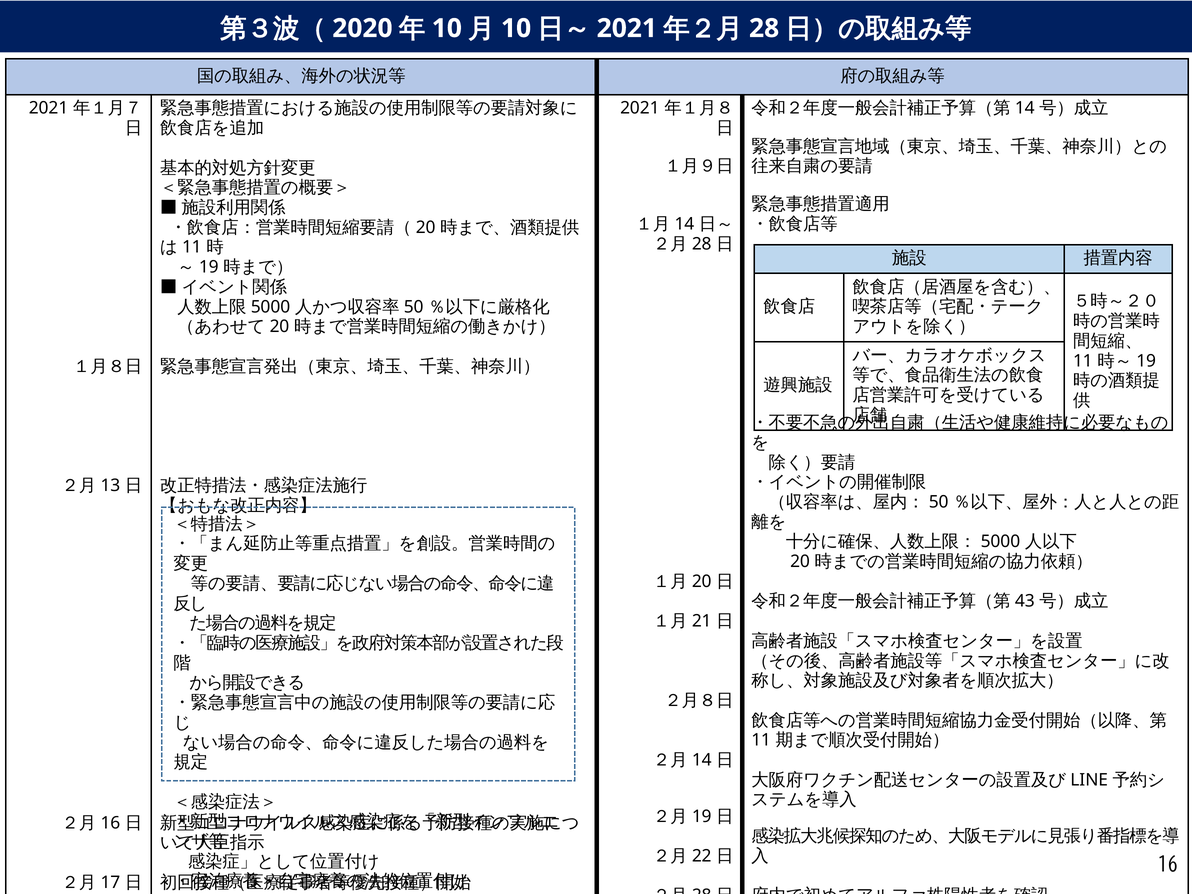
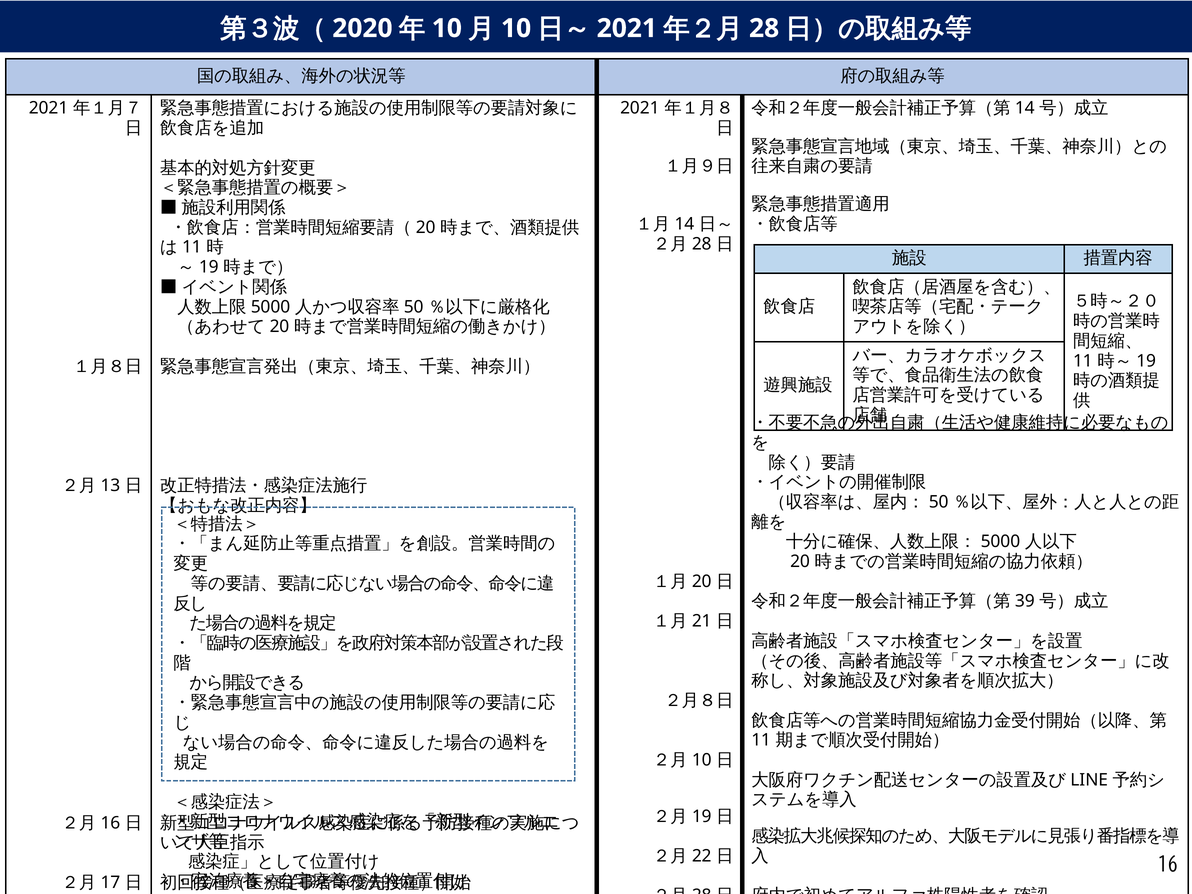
43: 43 -> 39 (1025, 601)
14: 14 -> 10 (702, 760)
